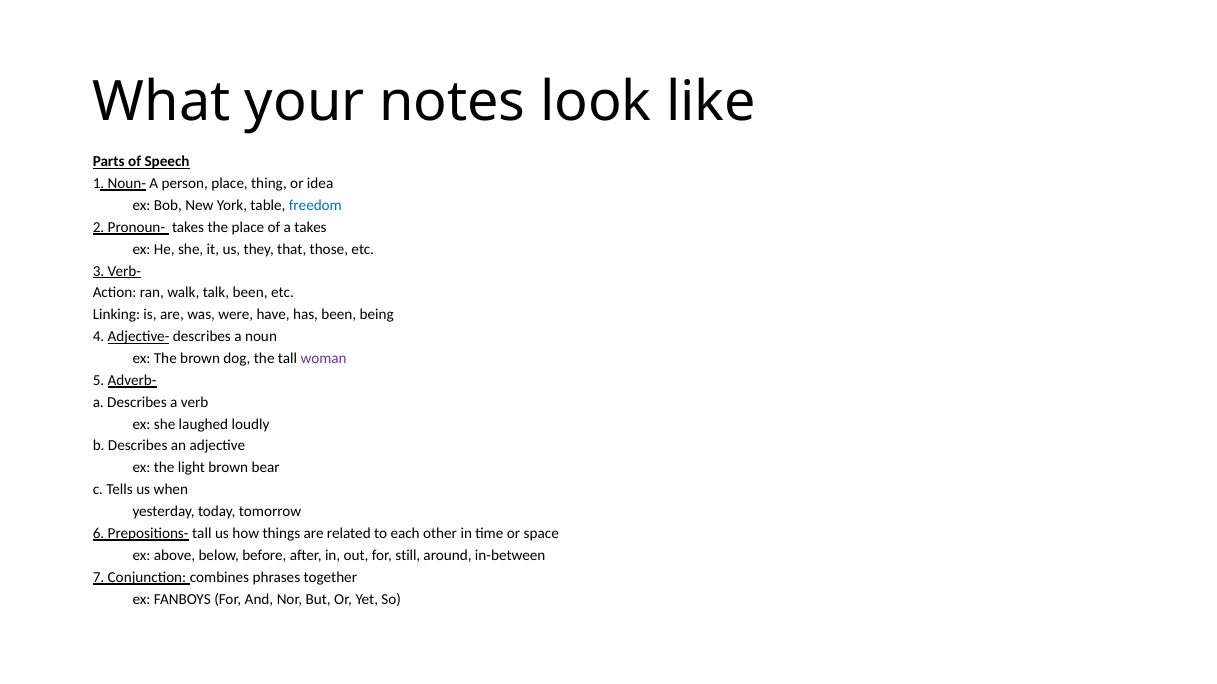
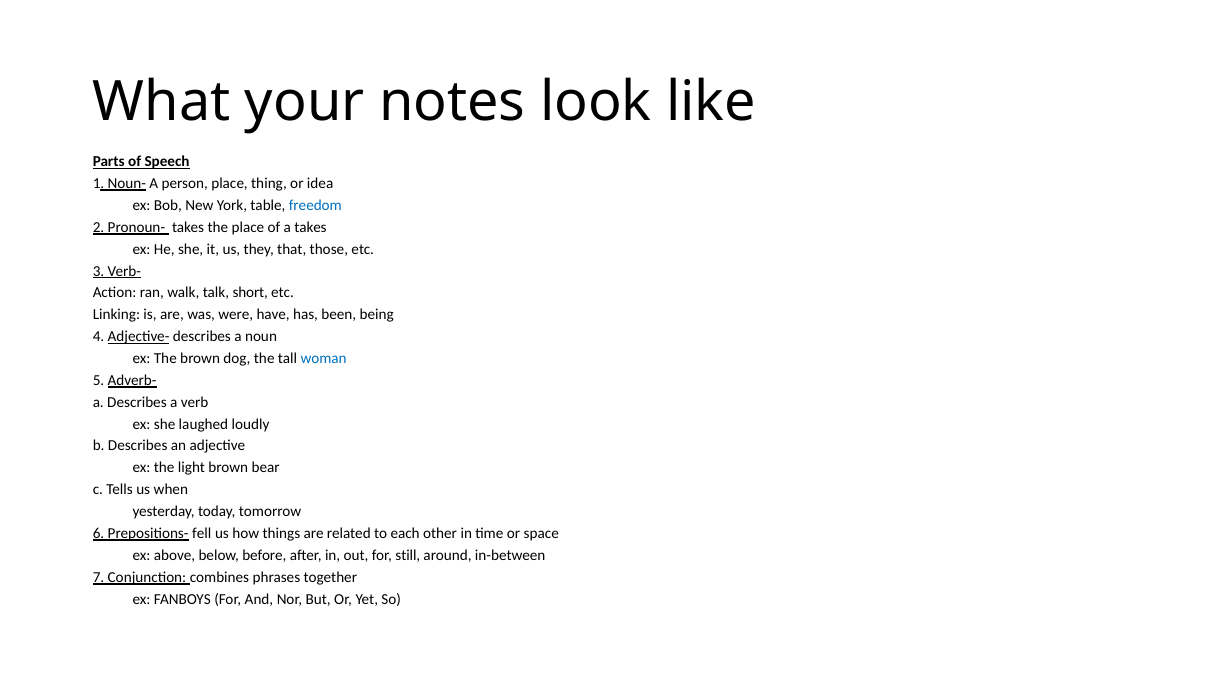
talk been: been -> short (250, 293)
woman colour: purple -> blue (324, 359)
Prepositions- tall: tall -> fell (202, 534)
